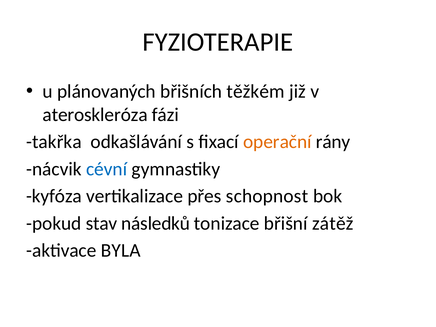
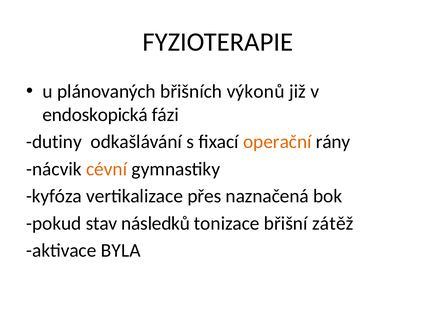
těžkém: těžkém -> výkonů (256, 91)
ateroskleróza: ateroskleróza -> endoskopická (95, 115)
takřka: takřka -> dutiny (54, 142)
cévní colour: blue -> orange (107, 169)
schopnost: schopnost -> naznačená (267, 196)
